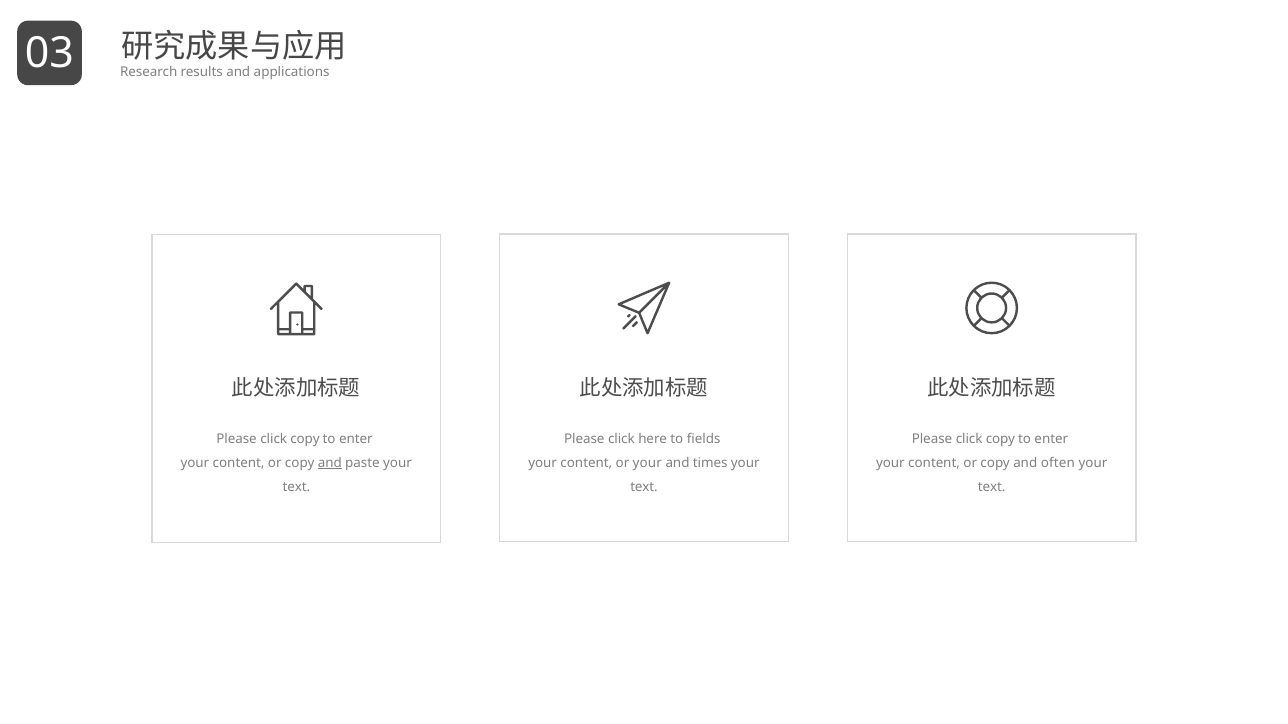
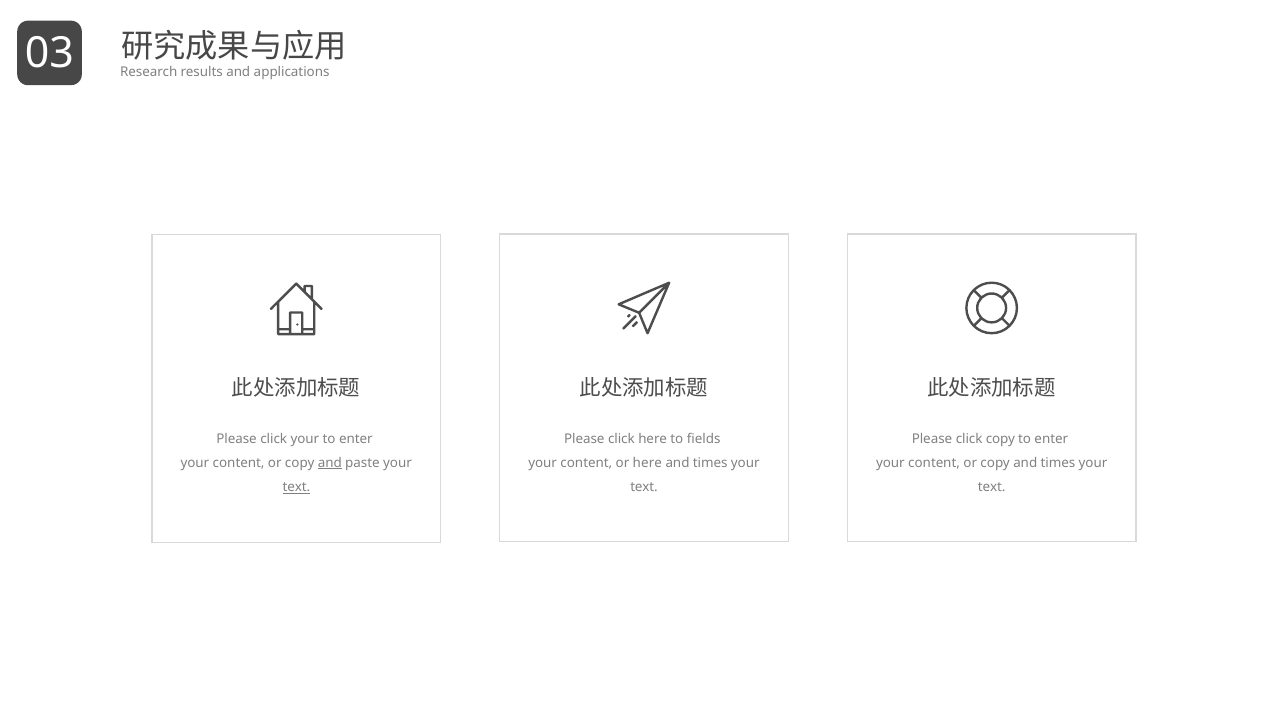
copy: copy -> your (305, 439)
or your: your -> here (647, 463)
copy and often: often -> times (1058, 463)
text underline: none -> present (296, 488)
